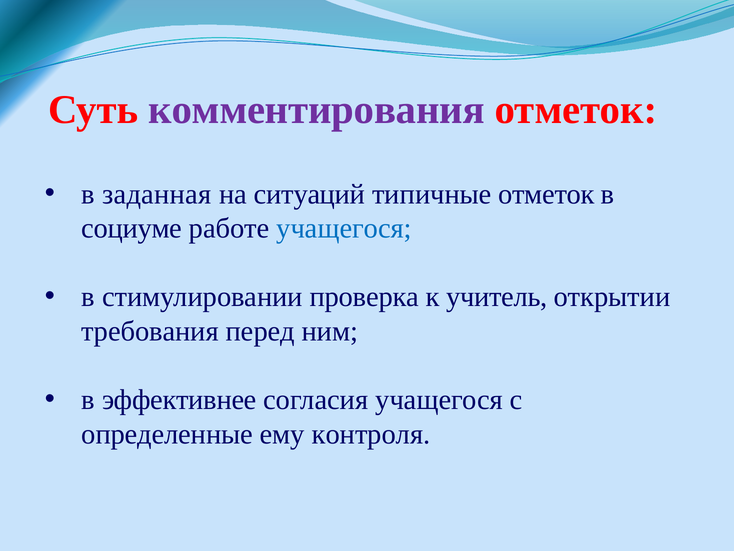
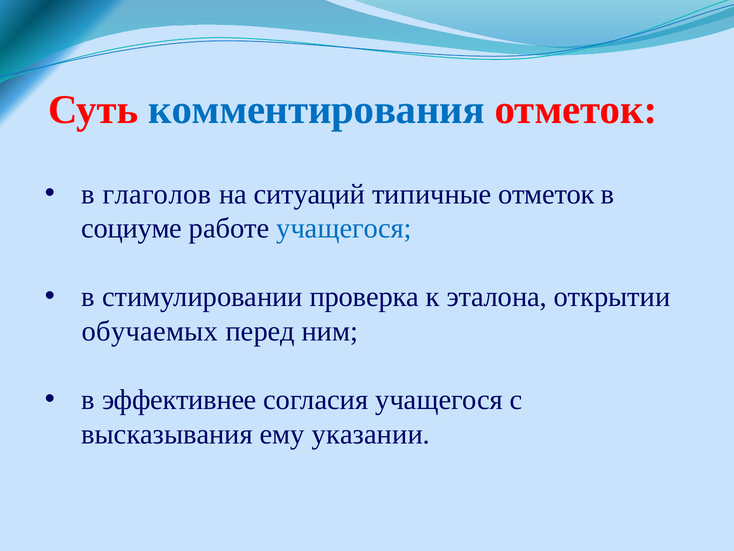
комментирования colour: purple -> blue (317, 110)
заданная: заданная -> глаголов (157, 194)
учитель: учитель -> эталона (497, 297)
требования: требования -> обучаемых (150, 331)
определенные: определенные -> высказывания (167, 434)
контроля: контроля -> указании (371, 434)
